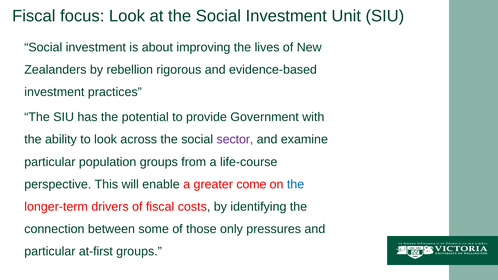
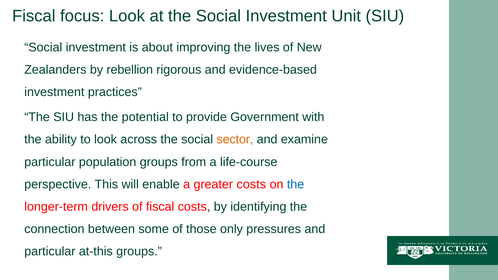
sector colour: purple -> orange (235, 140)
greater come: come -> costs (251, 184)
at-first: at-first -> at-this (96, 252)
